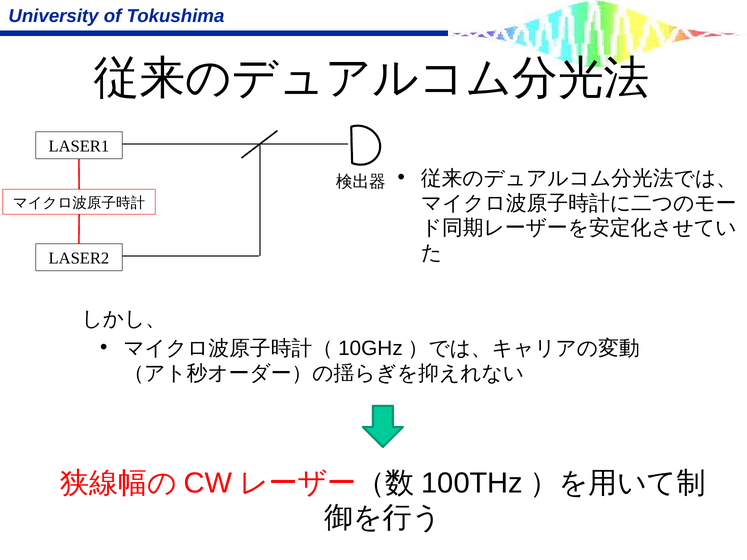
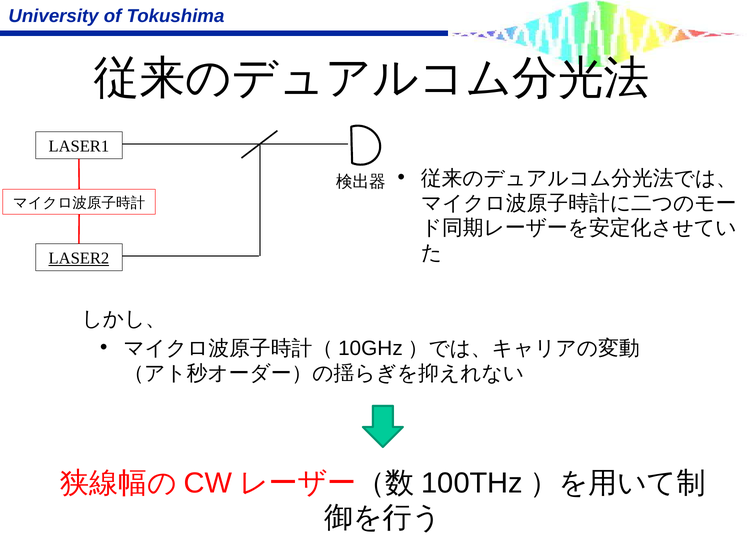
LASER2 underline: none -> present (79, 259)
